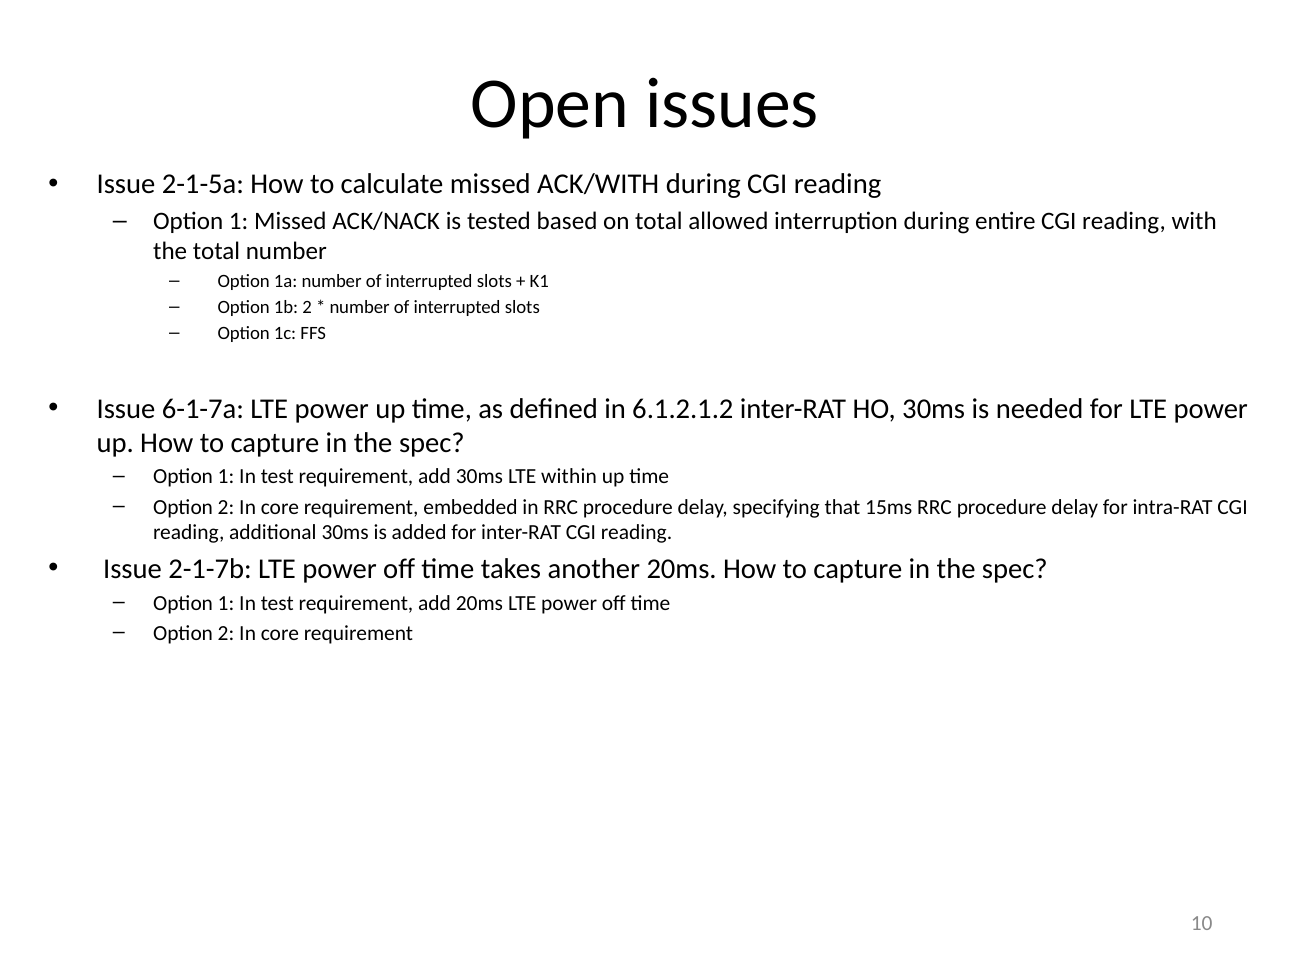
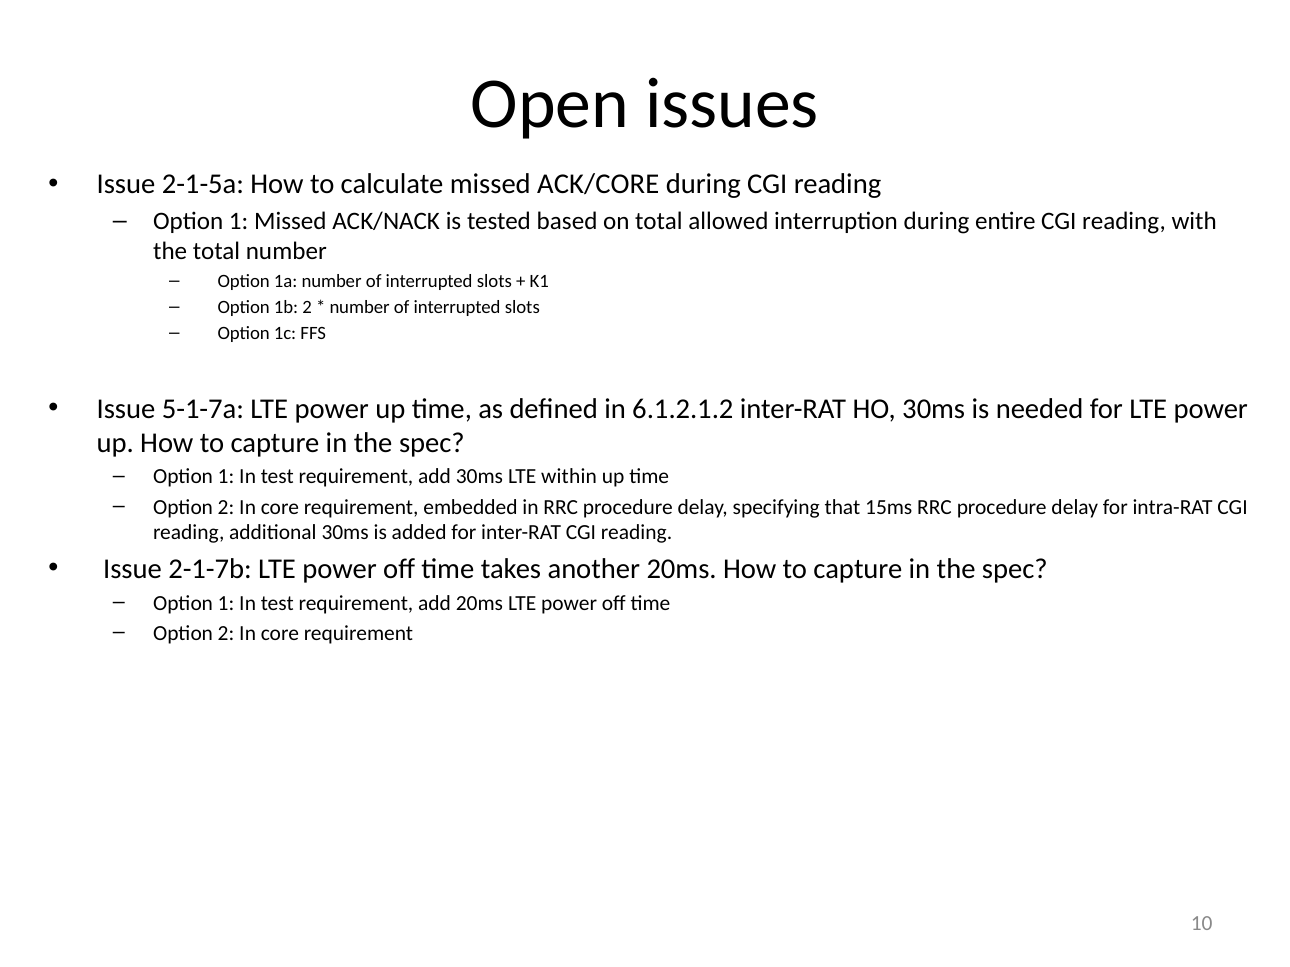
ACK/WITH: ACK/WITH -> ACK/CORE (598, 184)
6-1-7a: 6-1-7a -> 5-1-7a (203, 409)
